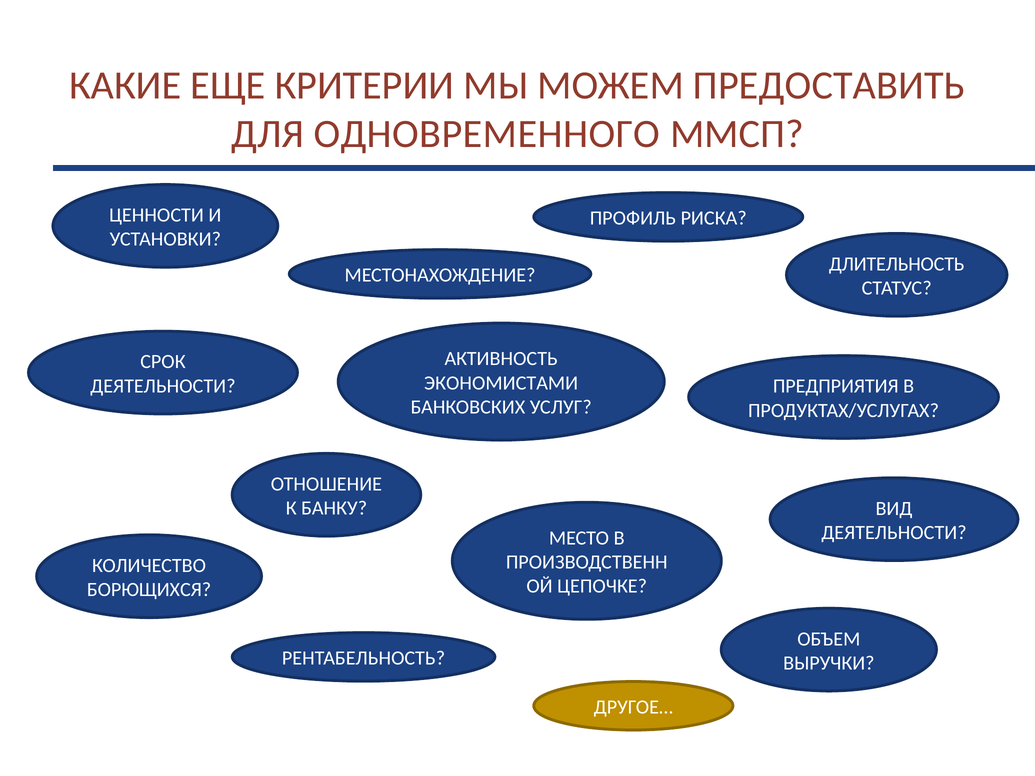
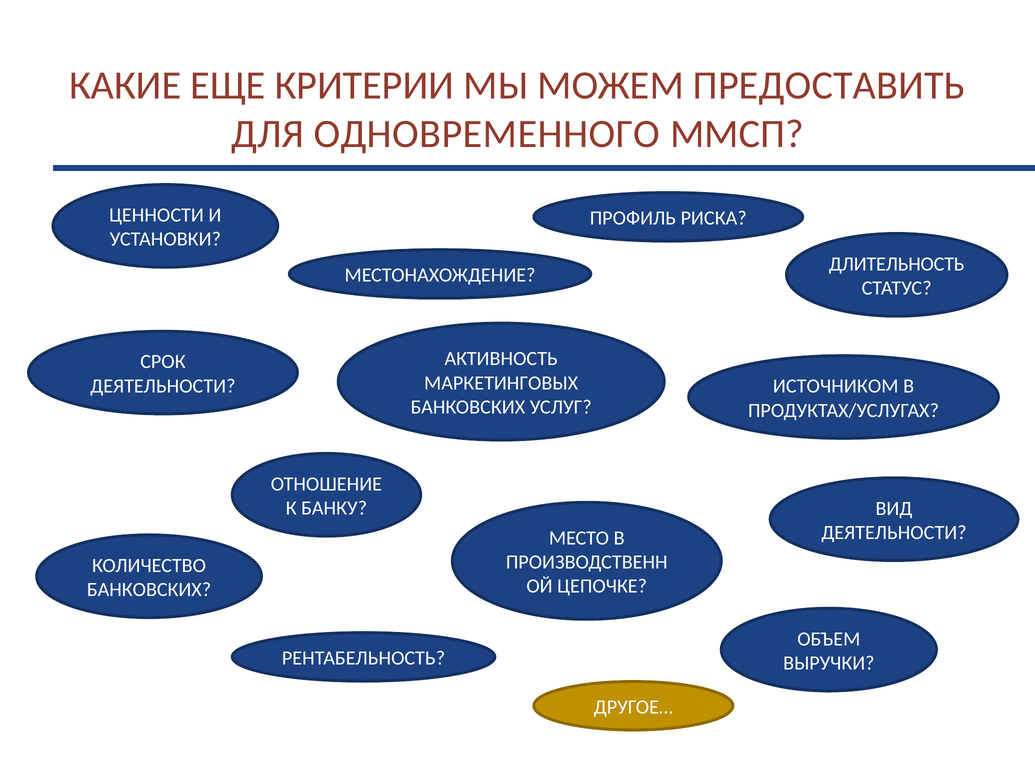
ЭКОНОМИСТАМИ: ЭКОНОМИСТАМИ -> МАРКЕТИНГОВЫХ (501, 383)
ПРЕДПРИЯТИЯ: ПРЕДПРИЯТИЯ -> ИСТОЧНИКОМ (836, 386)
БОРЮЩИХСЯ: БОРЮЩИХСЯ -> БАНКОВСКИХ (149, 590)
